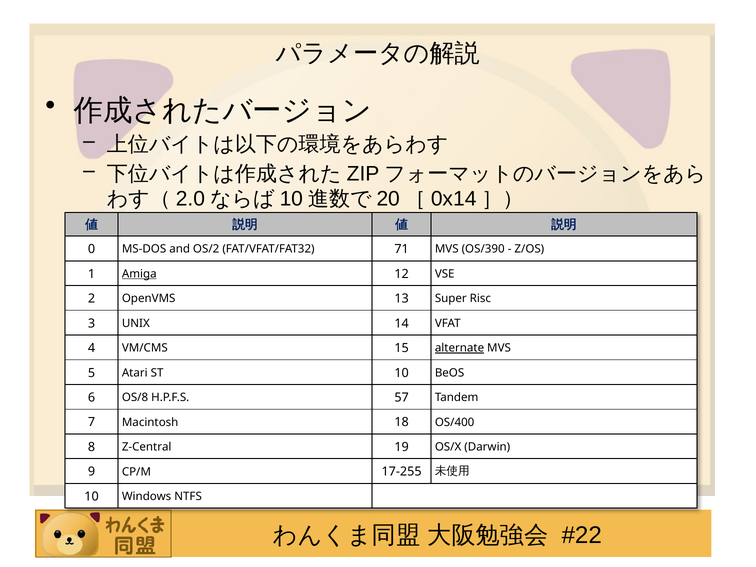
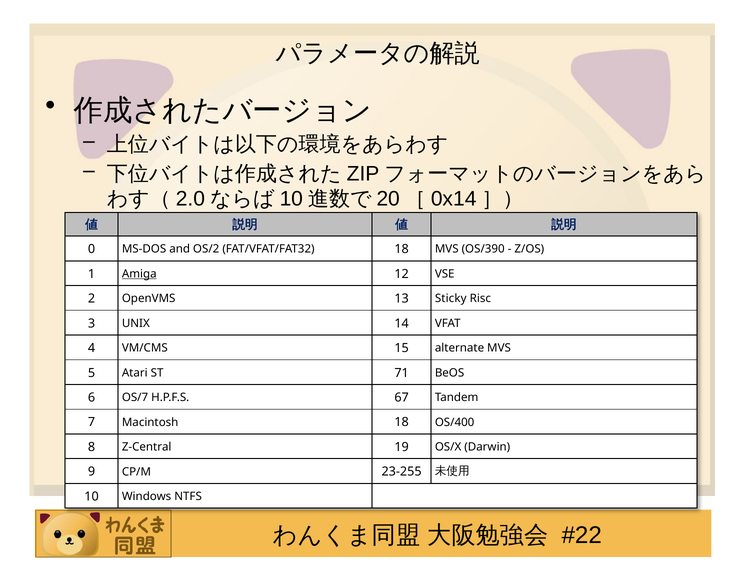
FAT/VFAT/FAT32 71: 71 -> 18 (402, 249)
Super: Super -> Sticky (451, 299)
alternate underline: present -> none (460, 348)
ST 10: 10 -> 71 (402, 373)
OS/8: OS/8 -> OS/7 (135, 398)
57: 57 -> 67 (402, 398)
17-255: 17-255 -> 23-255 (402, 472)
